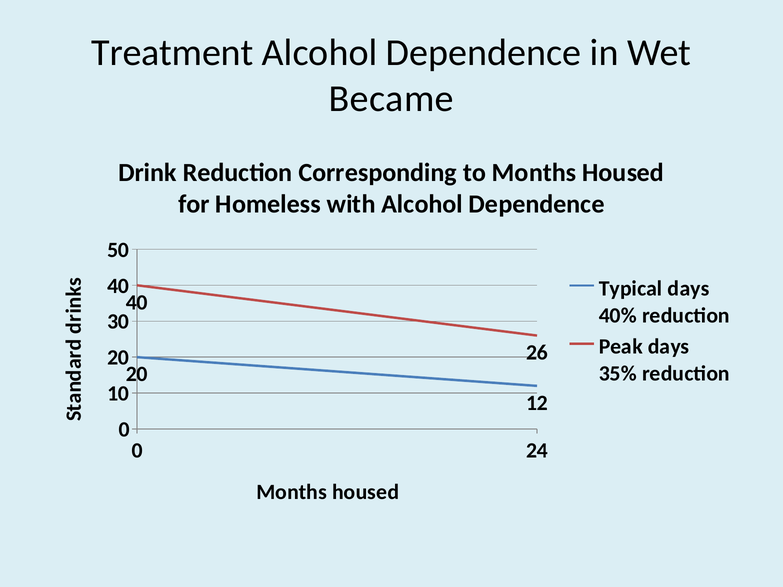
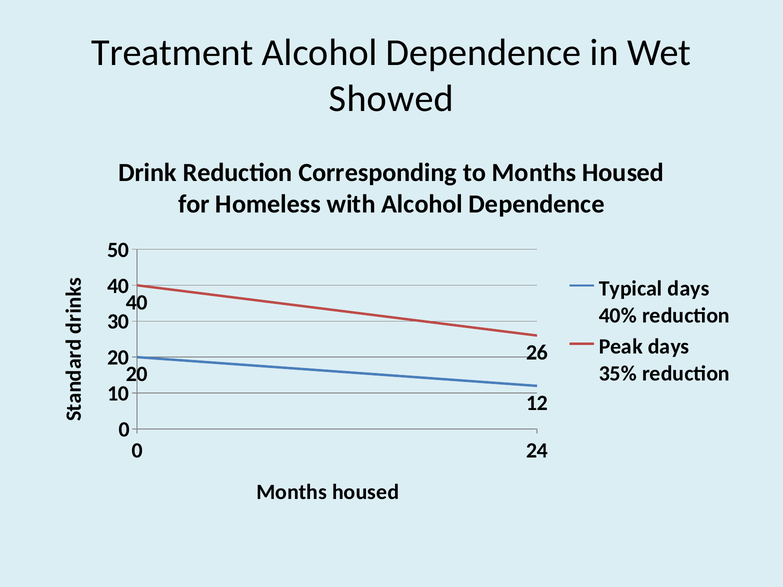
Became: Became -> Showed (391, 99)
